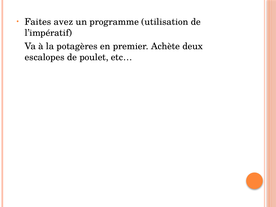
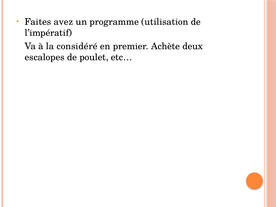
potagères: potagères -> considéré (77, 46)
